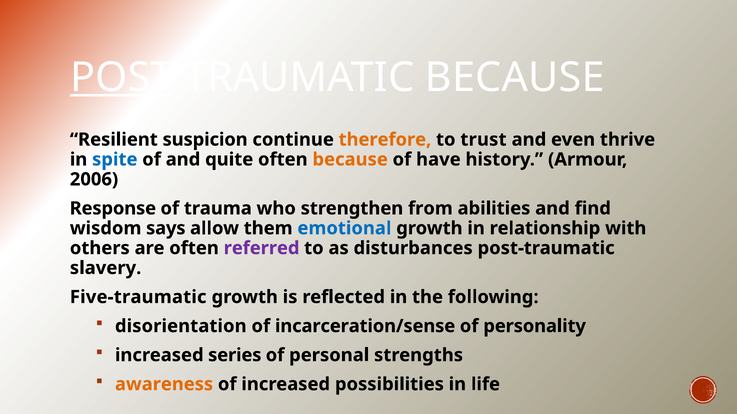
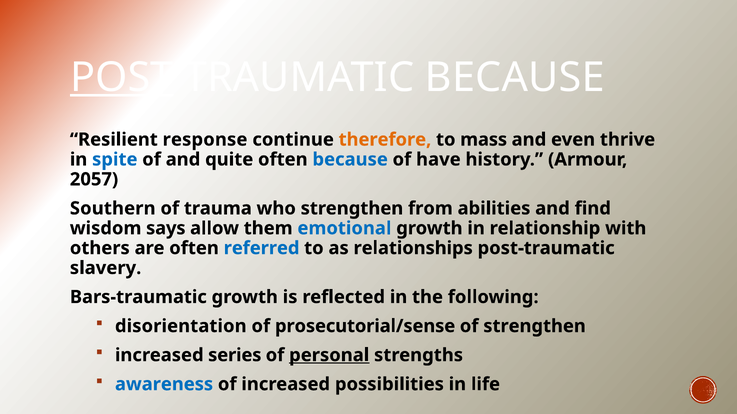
suspicion: suspicion -> response (205, 140)
trust: trust -> mass (484, 140)
because colour: orange -> blue (350, 160)
2006: 2006 -> 2057 (94, 180)
Response: Response -> Southern (113, 209)
referred colour: purple -> blue (262, 248)
disturbances: disturbances -> relationships (413, 248)
Five-traumatic: Five-traumatic -> Bars-traumatic (138, 297)
incarceration/sense: incarceration/sense -> prosecutorial/sense (365, 327)
of personality: personality -> strengthen (535, 327)
personal underline: none -> present (329, 356)
awareness colour: orange -> blue (164, 385)
